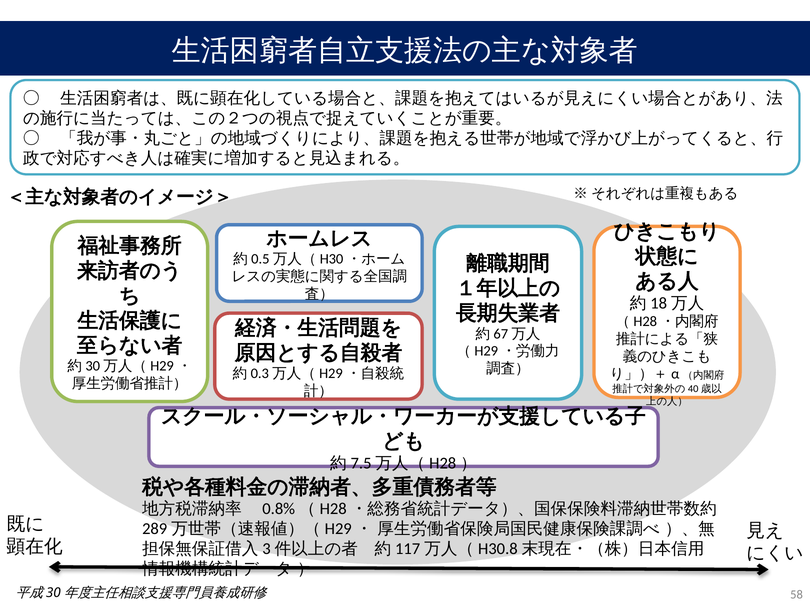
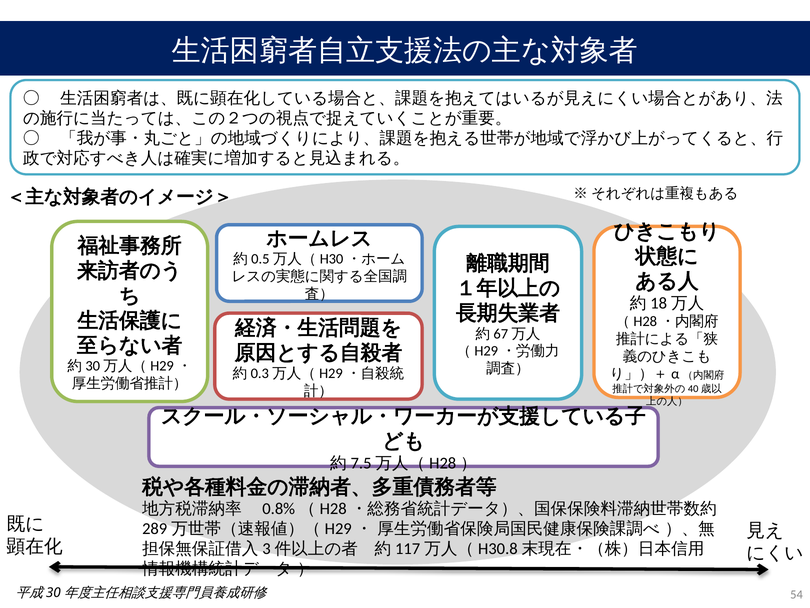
58: 58 -> 54 (797, 594)
